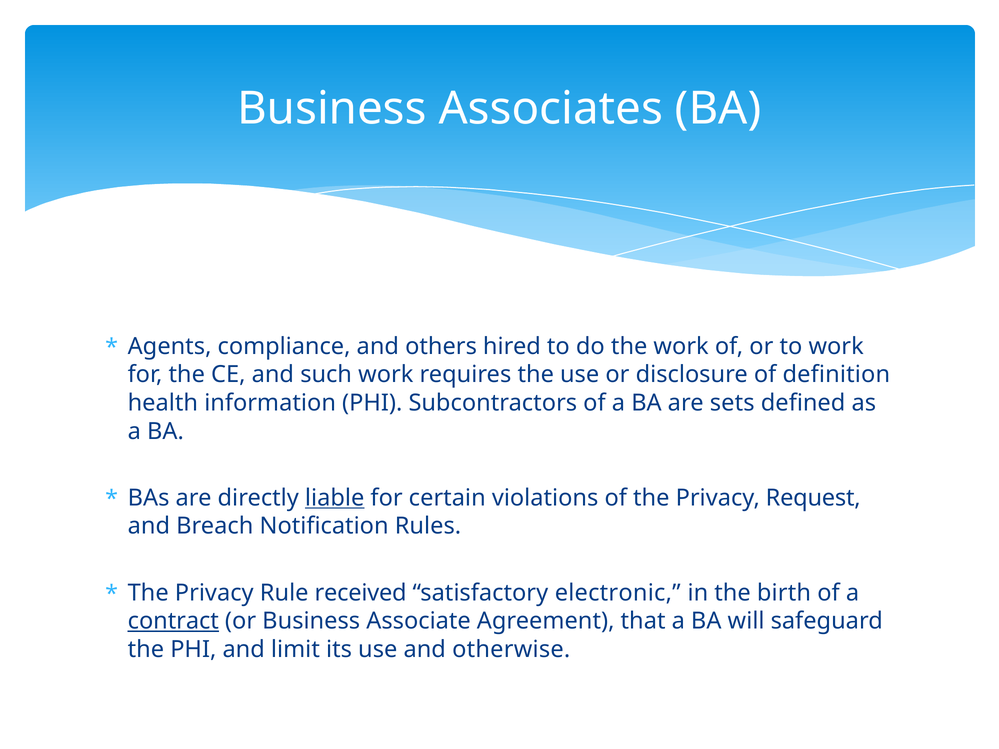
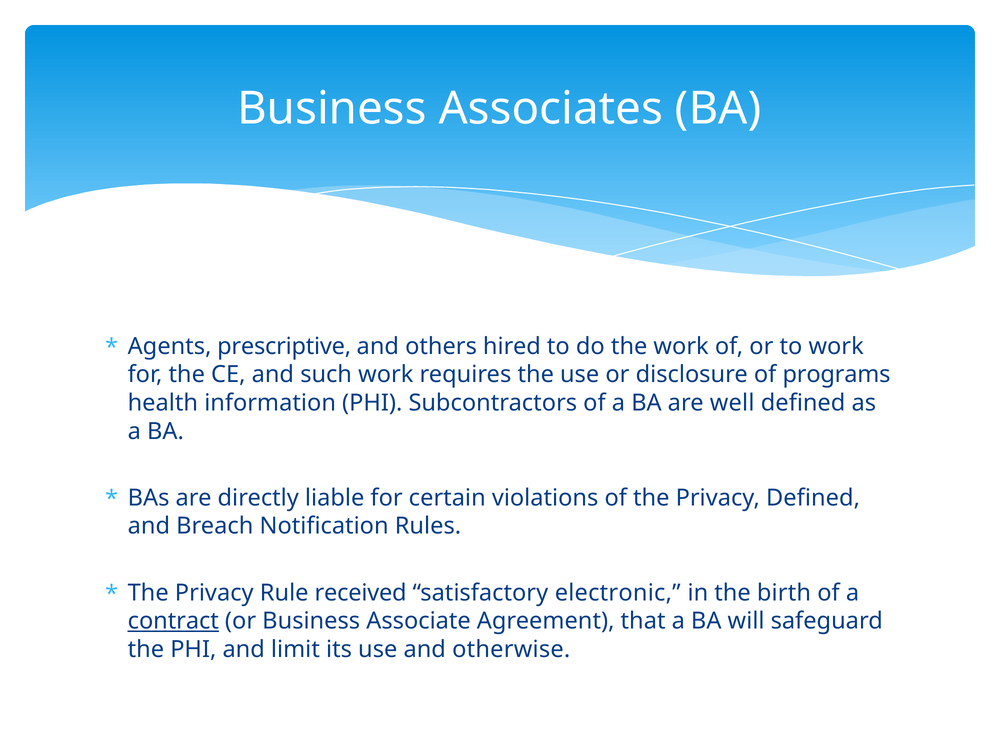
compliance: compliance -> prescriptive (284, 346)
definition: definition -> programs (837, 375)
sets: sets -> well (732, 403)
liable underline: present -> none (335, 498)
Privacy Request: Request -> Defined (813, 498)
